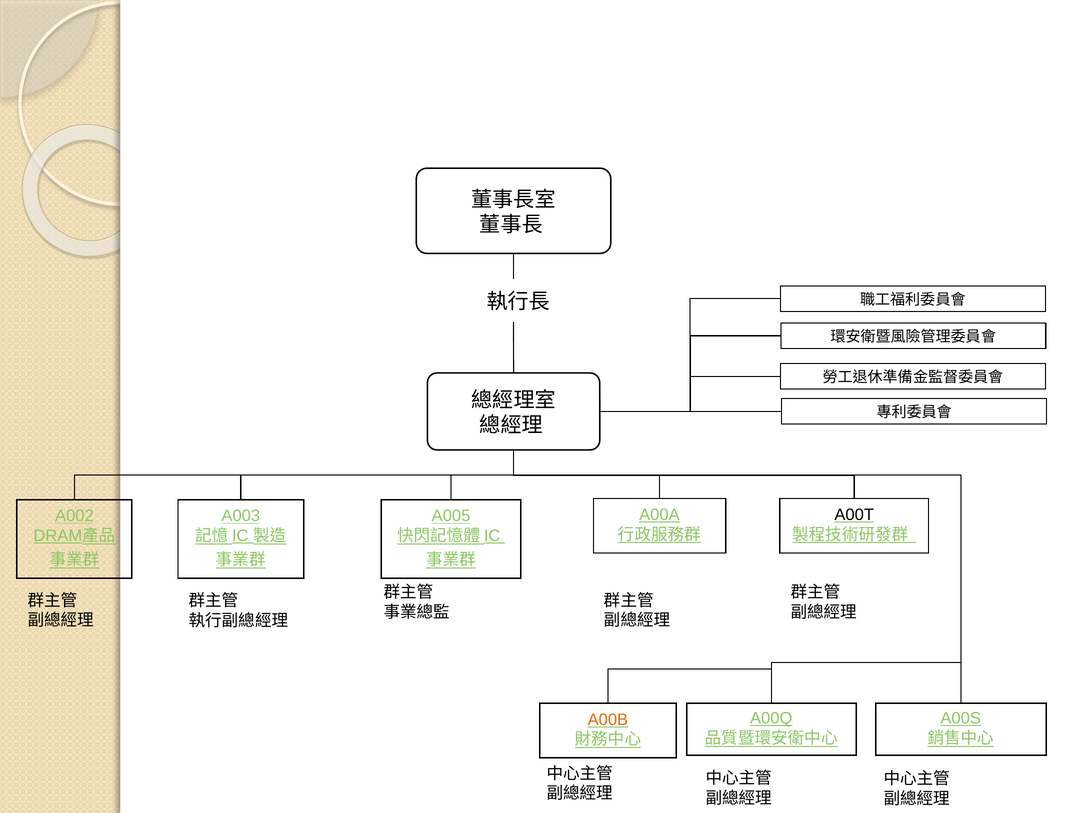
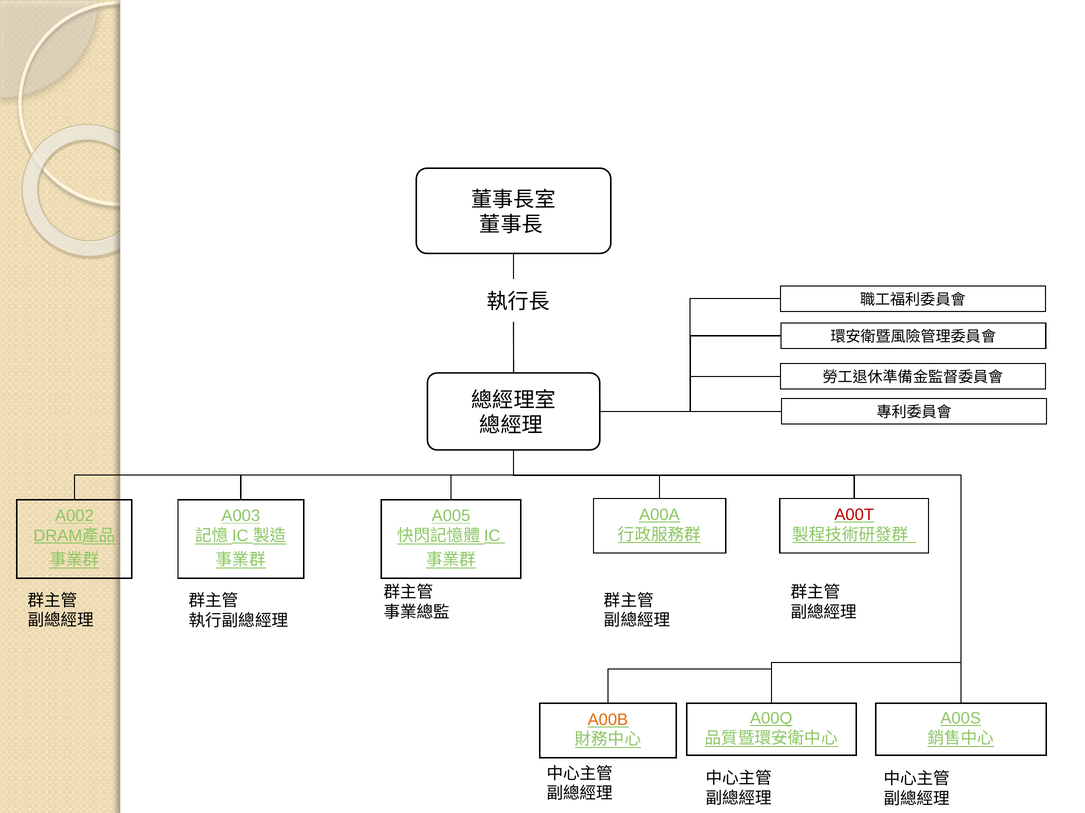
A00T colour: black -> red (854, 515)
